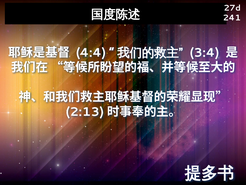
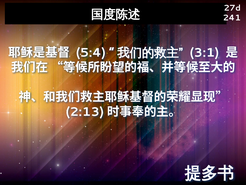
4:4: 4:4 -> 5:4 (91, 53)
3:4: 3:4 -> 3:1 (204, 53)
